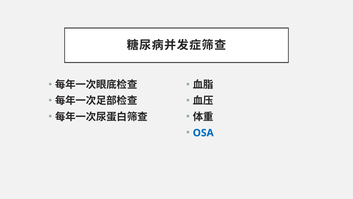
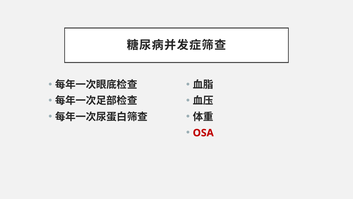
OSA colour: blue -> red (203, 133)
